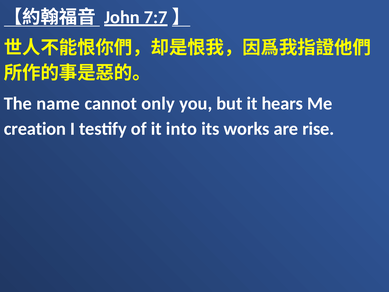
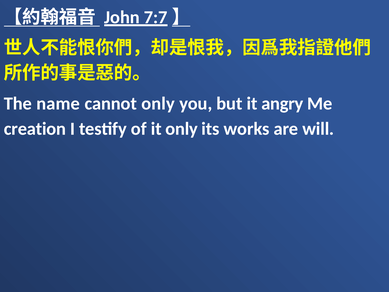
hears: hears -> angry (282, 103)
it into: into -> only (182, 129)
rise: rise -> will (318, 129)
